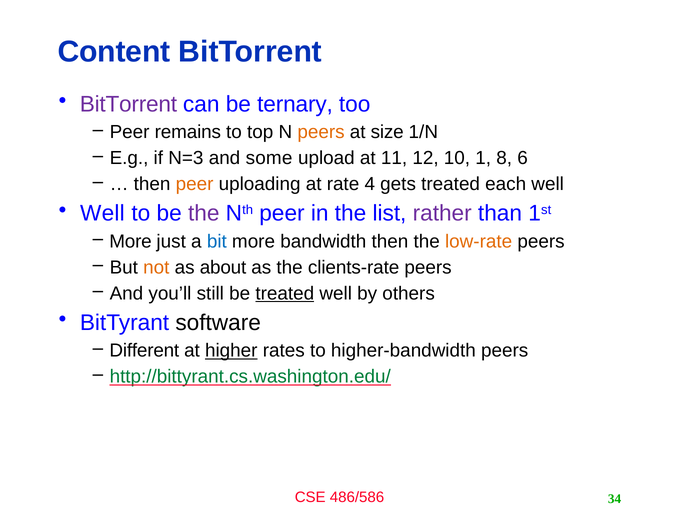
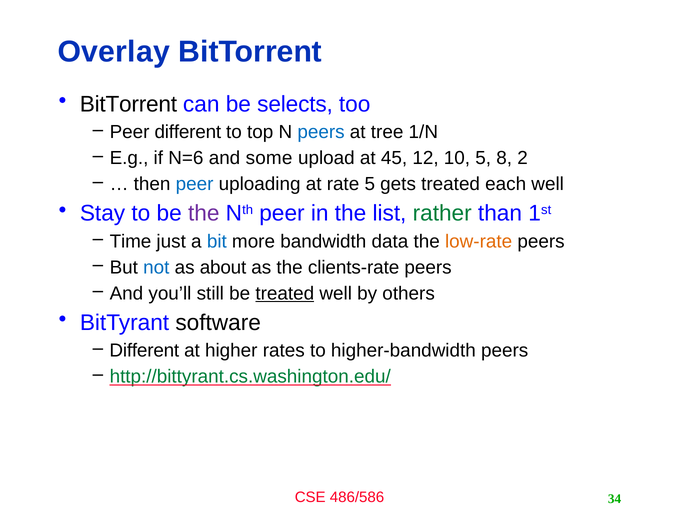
Content: Content -> Overlay (114, 52)
BitTorrent colour: purple -> black (128, 104)
ternary: ternary -> selects (295, 104)
Peer remains: remains -> different (188, 132)
peers colour: orange -> blue (321, 132)
size: size -> tree (387, 132)
N=3: N=3 -> N=6 (186, 158)
11: 11 -> 45 (394, 158)
10 1: 1 -> 5 (483, 158)
6: 6 -> 2 (523, 158)
peer colour: orange -> blue (195, 184)
rate 4: 4 -> 5 (370, 184)
Well: Well -> Stay (103, 213)
rather colour: purple -> green (442, 213)
More: More -> Time (130, 242)
bandwidth then: then -> data (390, 242)
not colour: orange -> blue (156, 268)
higher underline: present -> none (231, 351)
